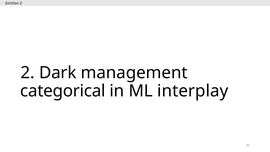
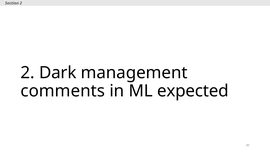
categorical: categorical -> comments (63, 91)
interplay: interplay -> expected (193, 91)
